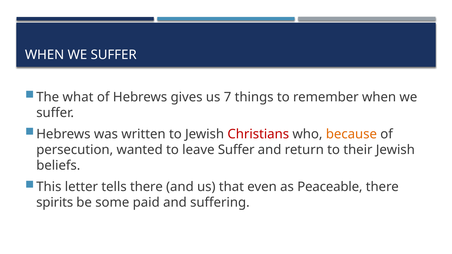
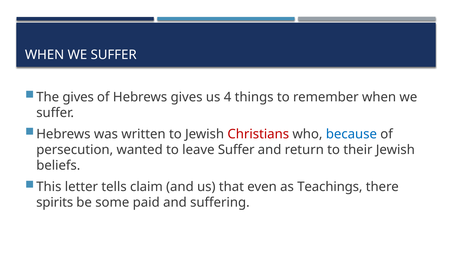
The what: what -> gives (78, 97)
7: 7 -> 4 (228, 97)
because colour: orange -> blue (351, 134)
tells there: there -> claim (146, 187)
Peaceable: Peaceable -> Teachings (330, 187)
